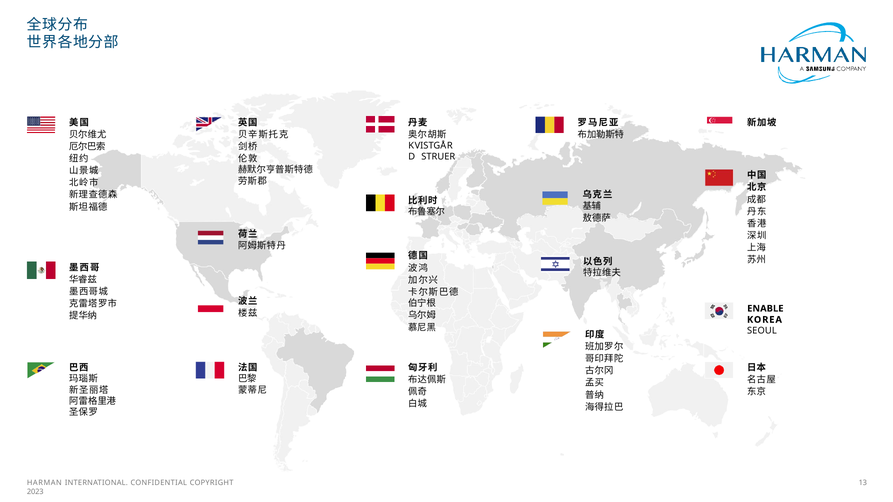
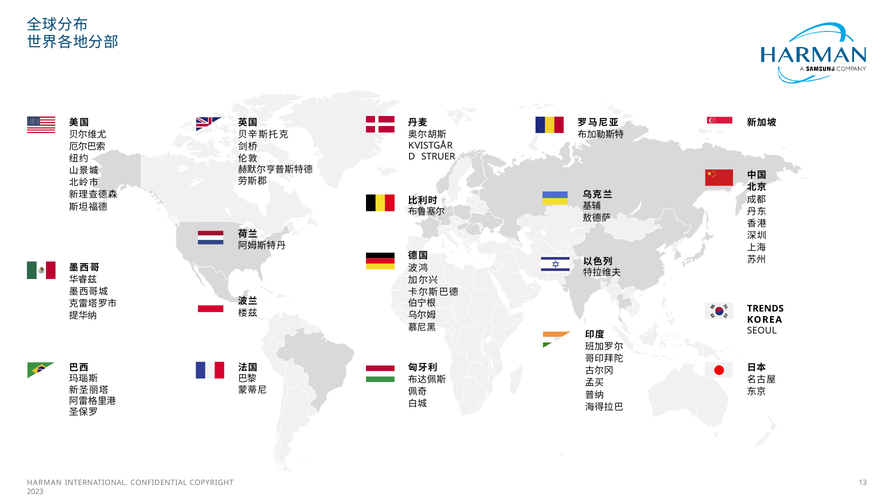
ENABLE: ENABLE -> TRENDS (765, 309)
